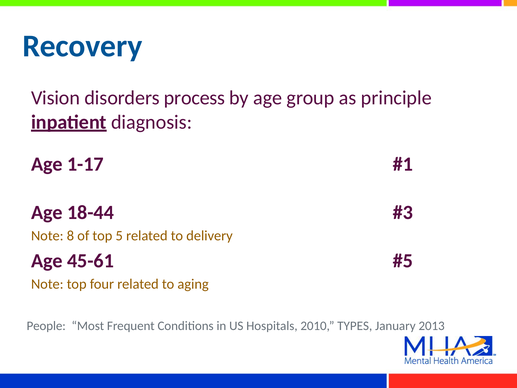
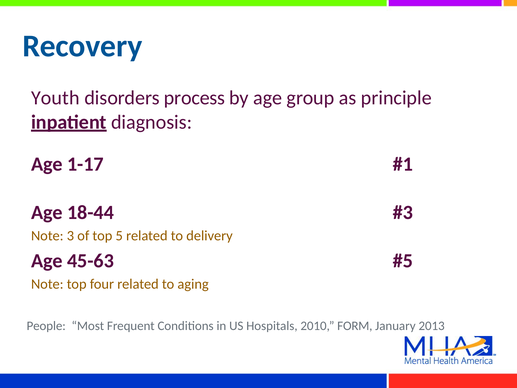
Vision: Vision -> Youth (55, 98)
8: 8 -> 3 (70, 236)
45-61: 45-61 -> 45-63 (91, 261)
TYPES: TYPES -> FORM (355, 326)
